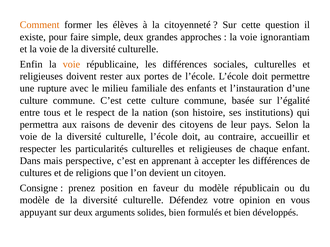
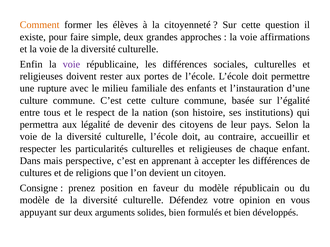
ignorantiam: ignorantiam -> affirmations (285, 37)
voie colour: orange -> purple (71, 64)
raisons: raisons -> légalité (96, 125)
